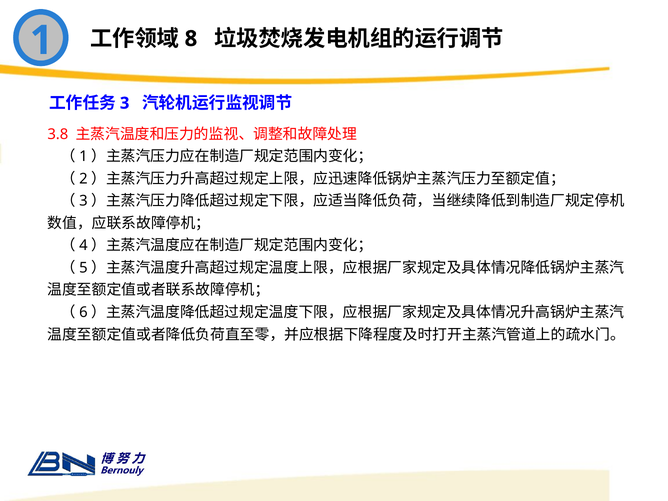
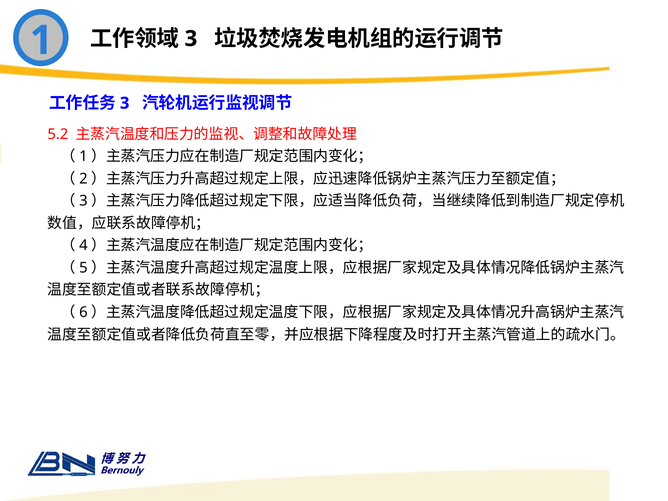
8: 8 -> 3 (191, 39)
3.8: 3.8 -> 5.2 (58, 134)
